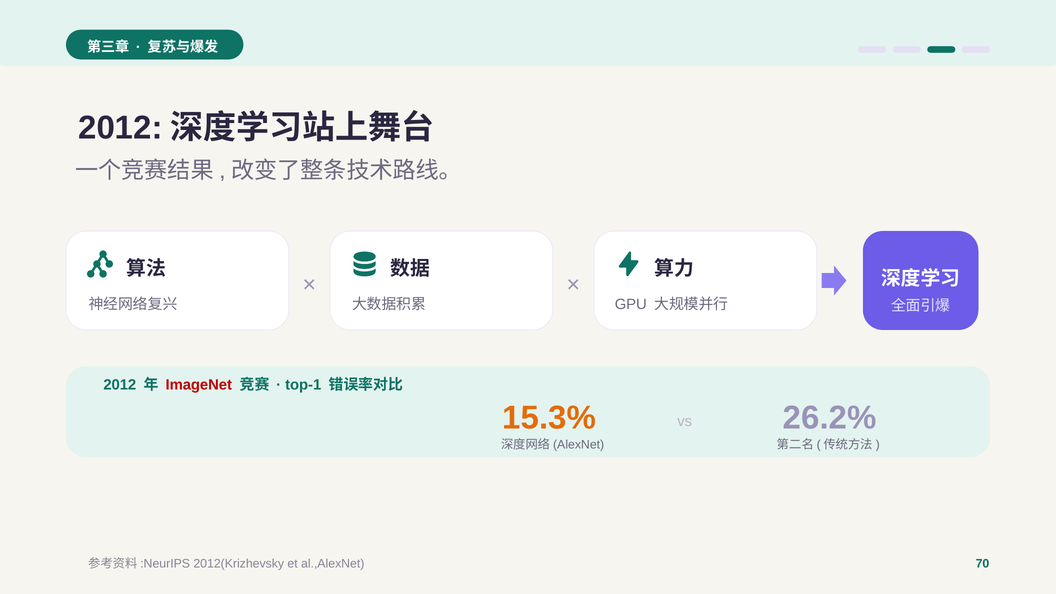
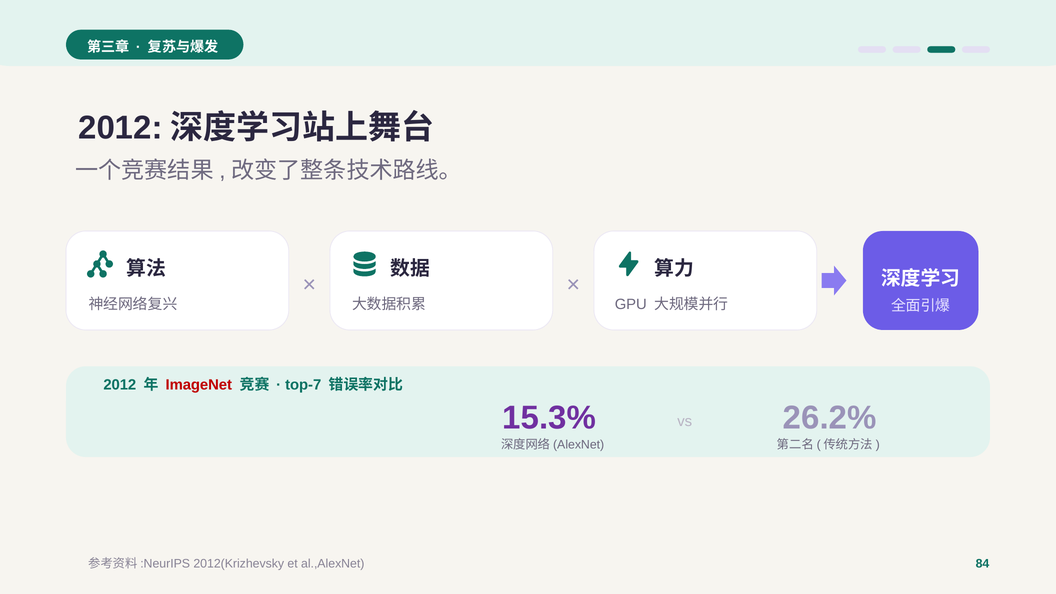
top-1: top-1 -> top-7 (303, 385)
15.3% colour: orange -> purple (549, 418)
70: 70 -> 84 (982, 564)
